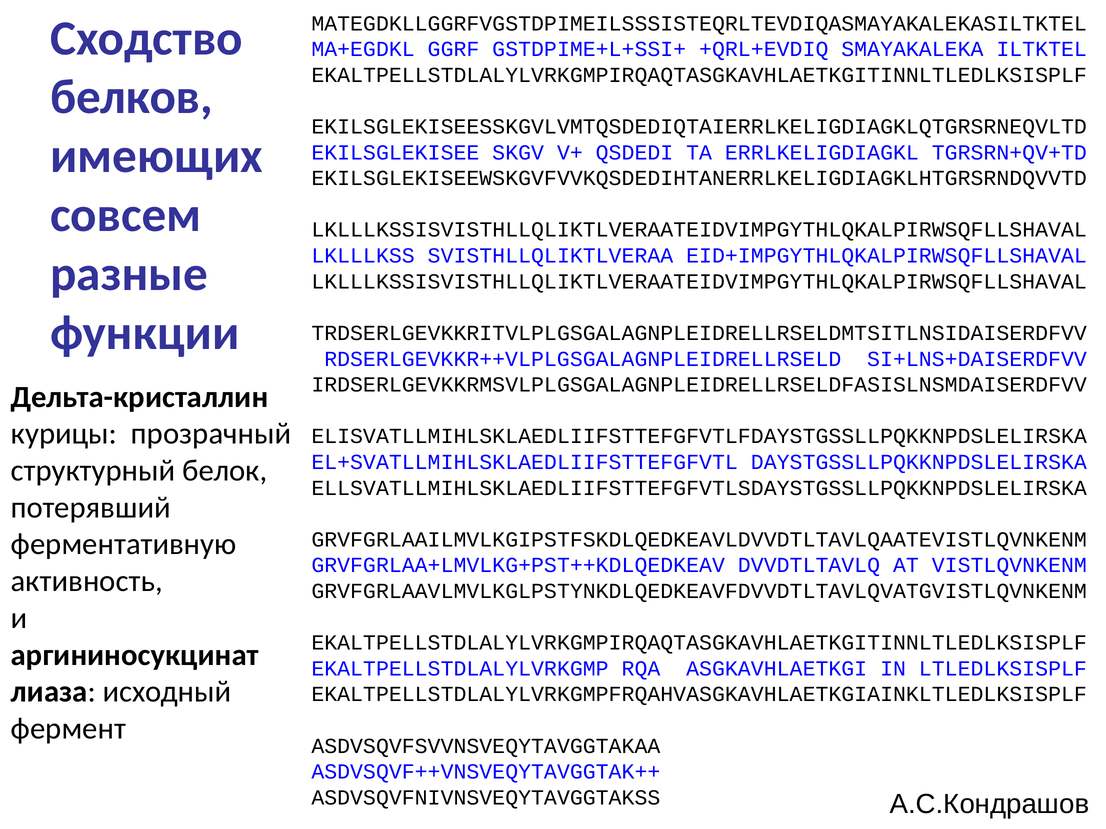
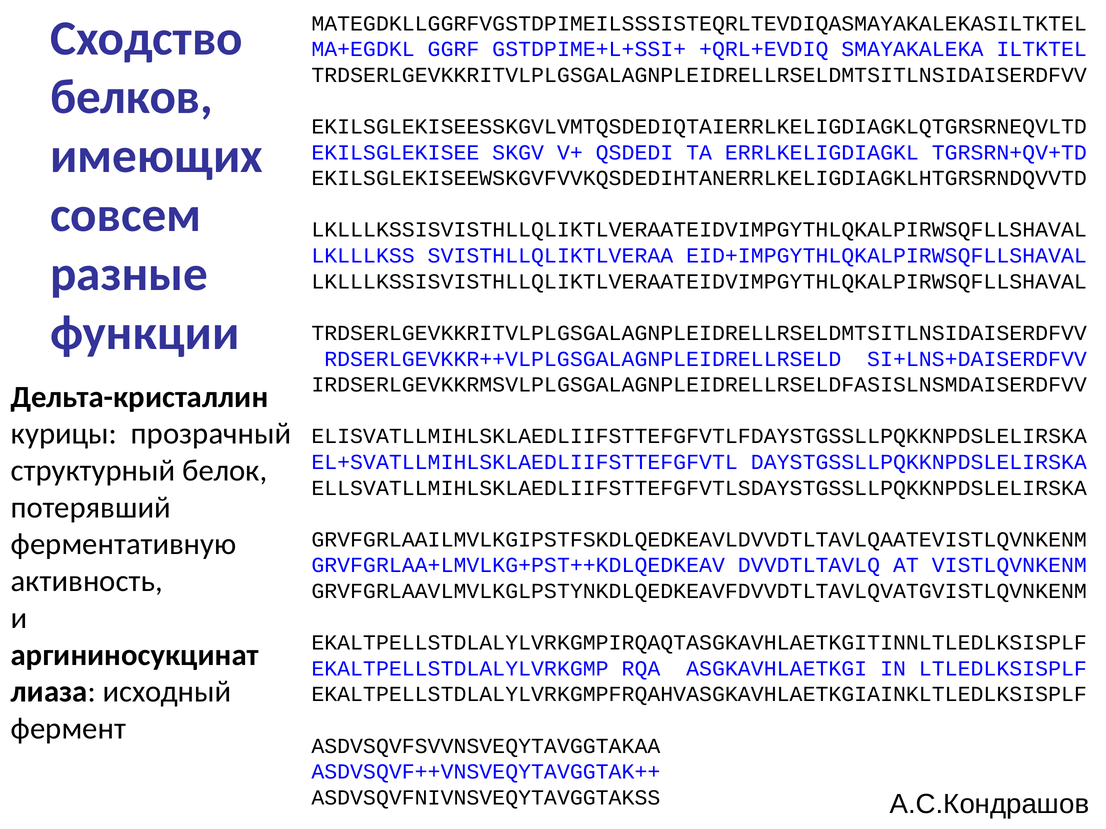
EKALTPELLSTDLALYLVRKGMPIRQAQTASGKAVHLAETKGITINNLTLEDLKSISPLF: EKALTPELLSTDLALYLVRKGMPIRQAQTASGKAVHLAETKGITINNLTLEDLKSISPLF -> TRDSERLGEVKKRITVLPLGSGALAGNPLEIDRELLRSELDMTSITLNSIDAISERDFVV (699, 75)
